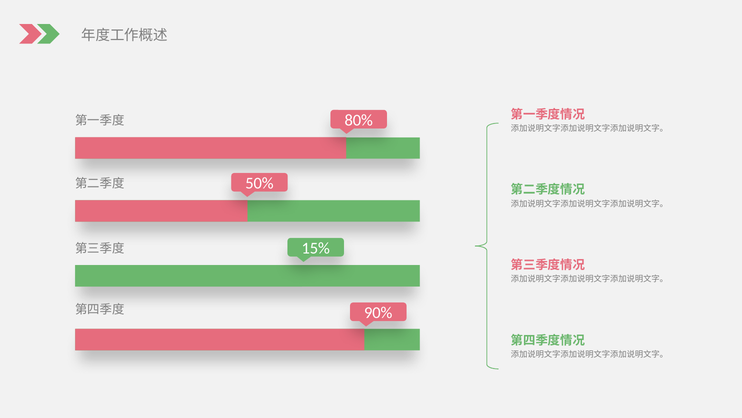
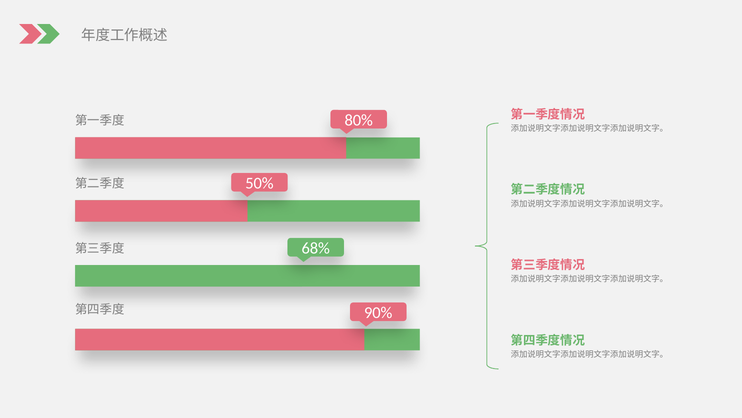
15%: 15% -> 68% (316, 248)
